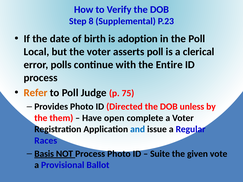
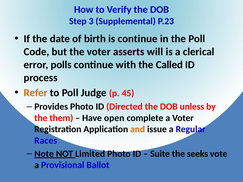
8: 8 -> 3 (91, 21)
is adoption: adoption -> continue (138, 39)
Local: Local -> Code (36, 52)
asserts poll: poll -> will (155, 52)
Entire: Entire -> Called (169, 65)
75: 75 -> 45 (128, 93)
and colour: blue -> orange (138, 129)
Basis: Basis -> Note (44, 154)
NOT Process: Process -> Limited (90, 154)
given: given -> seeks (198, 154)
